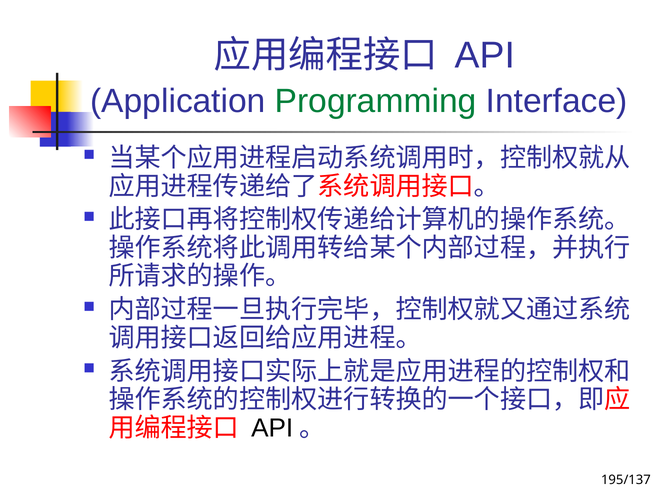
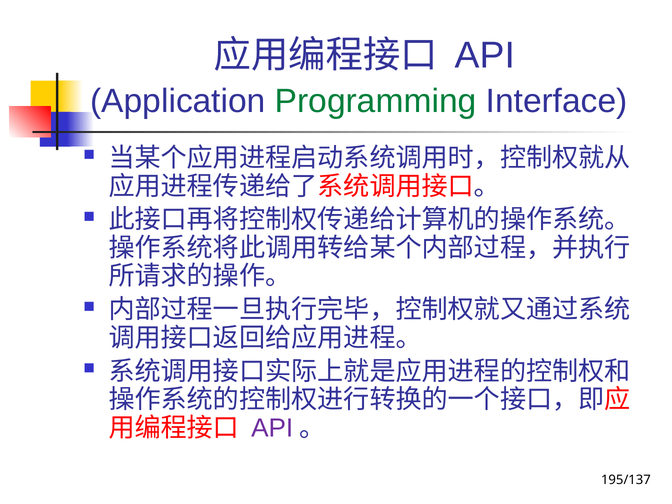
API colour: black -> purple (272, 428)
